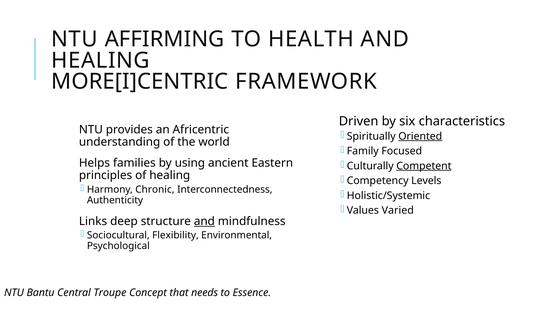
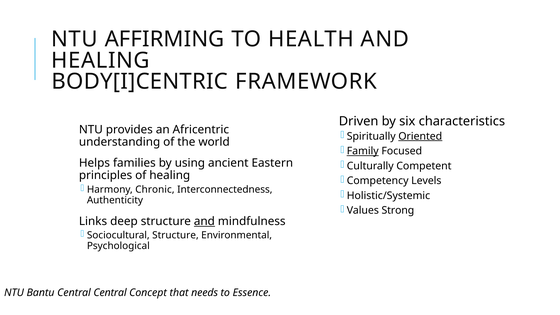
MORE[I]CENTRIC: MORE[I]CENTRIC -> BODY[I]CENTRIC (140, 82)
Family underline: none -> present (363, 151)
Competent underline: present -> none (424, 166)
Varied: Varied -> Strong (398, 210)
Sociocultural Flexibility: Flexibility -> Structure (175, 235)
Central Troupe: Troupe -> Central (110, 293)
